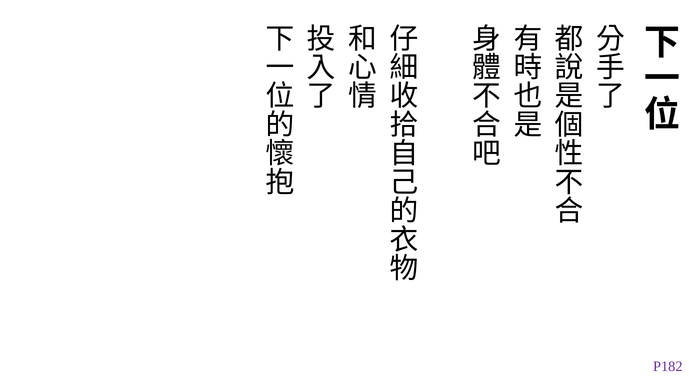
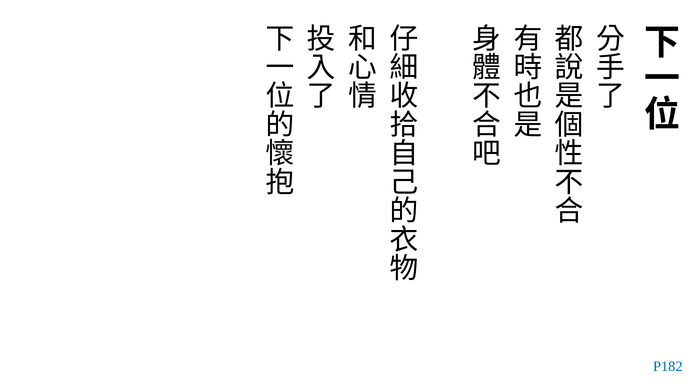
P182 colour: purple -> blue (668, 366)
